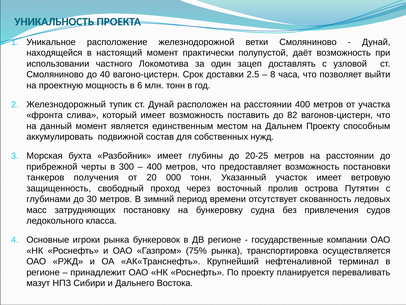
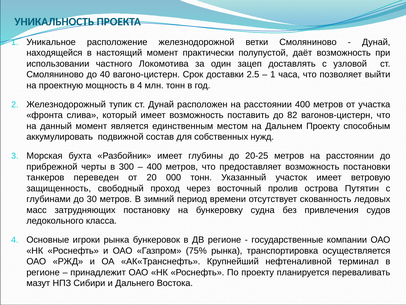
8: 8 -> 1 (273, 74)
в 6: 6 -> 4 (140, 85)
получения: получения -> переведен (96, 177)
